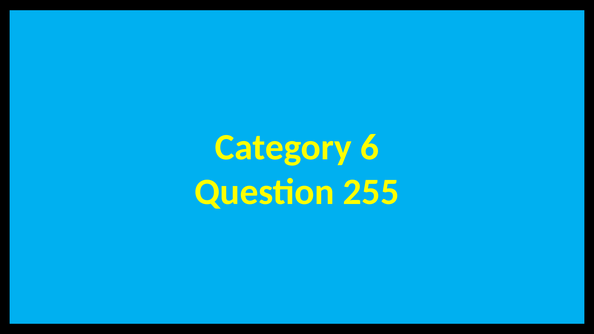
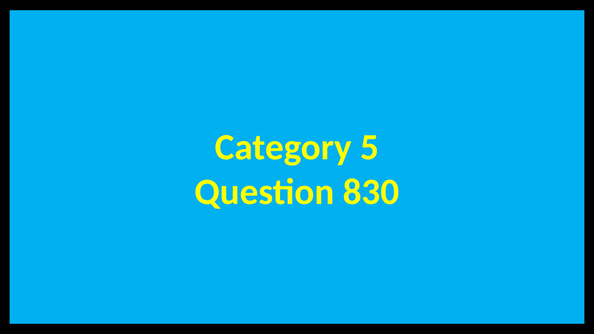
6: 6 -> 5 (370, 147)
255: 255 -> 830 (371, 192)
